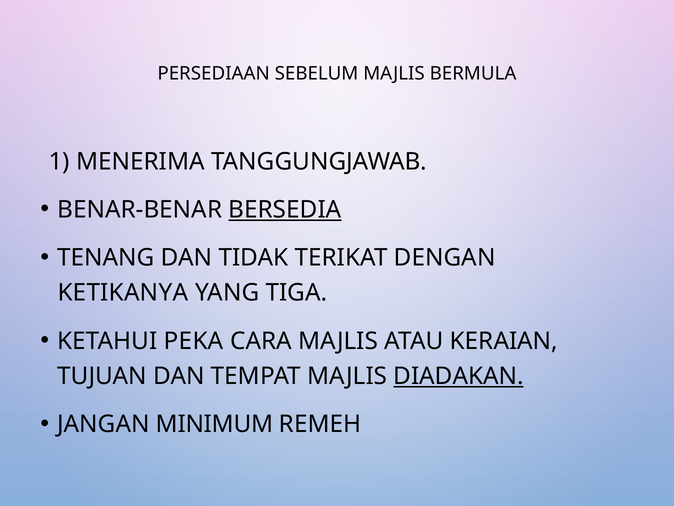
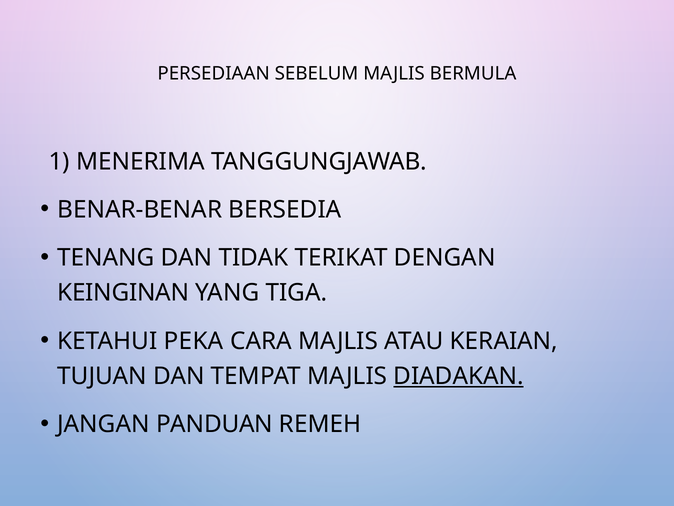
BERSEDIA underline: present -> none (285, 209)
KETIKANYA: KETIKANYA -> KEINGINAN (123, 293)
MINIMUM: MINIMUM -> PANDUAN (214, 424)
